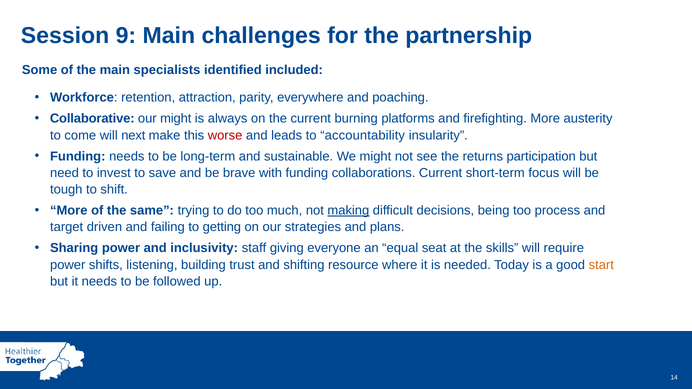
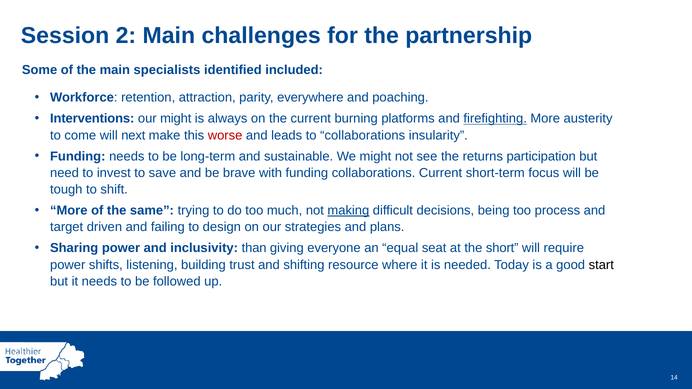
9: 9 -> 2 (126, 36)
Collaborative: Collaborative -> Interventions (92, 119)
firefighting underline: none -> present (495, 119)
to accountability: accountability -> collaborations (363, 135)
getting: getting -> design (222, 227)
staff: staff -> than (254, 248)
skills: skills -> short (502, 248)
start colour: orange -> black (601, 265)
